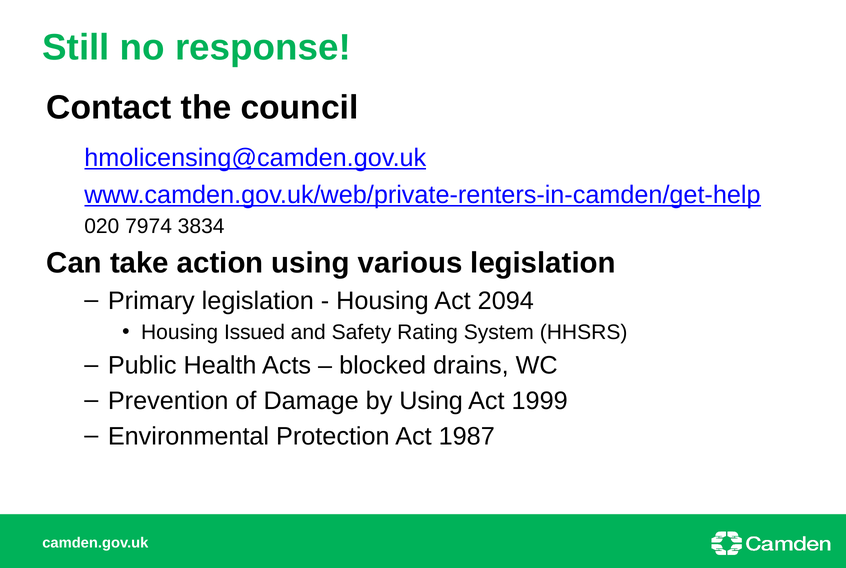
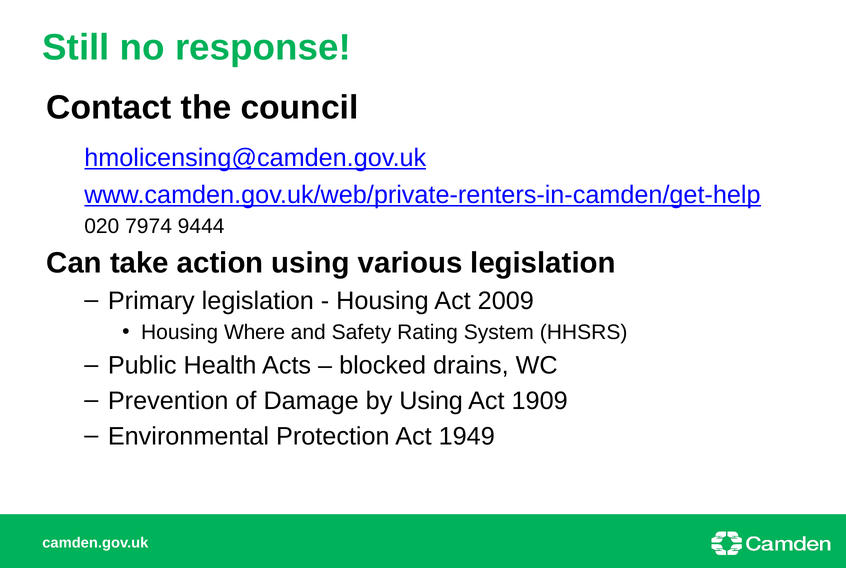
3834: 3834 -> 9444 (201, 226)
2094: 2094 -> 2009 (506, 301)
Issued: Issued -> Where (255, 332)
1999: 1999 -> 1909 (540, 401)
1987: 1987 -> 1949 (467, 436)
